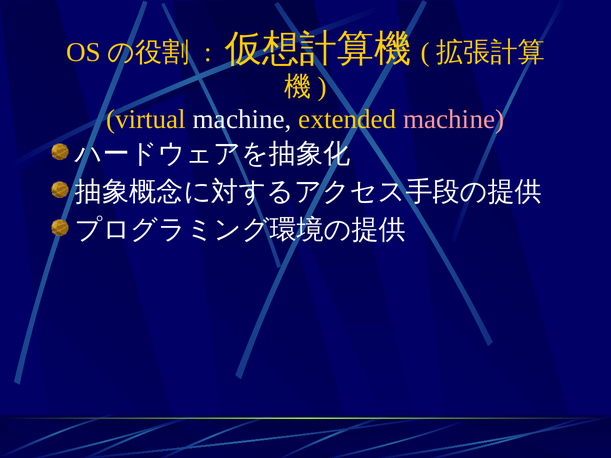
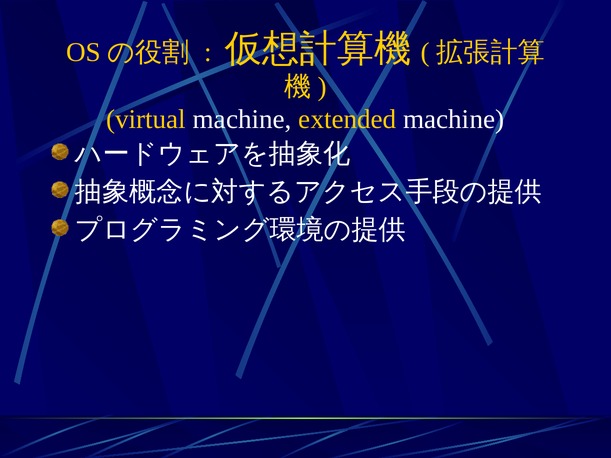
machine colour: pink -> white (454, 119)
